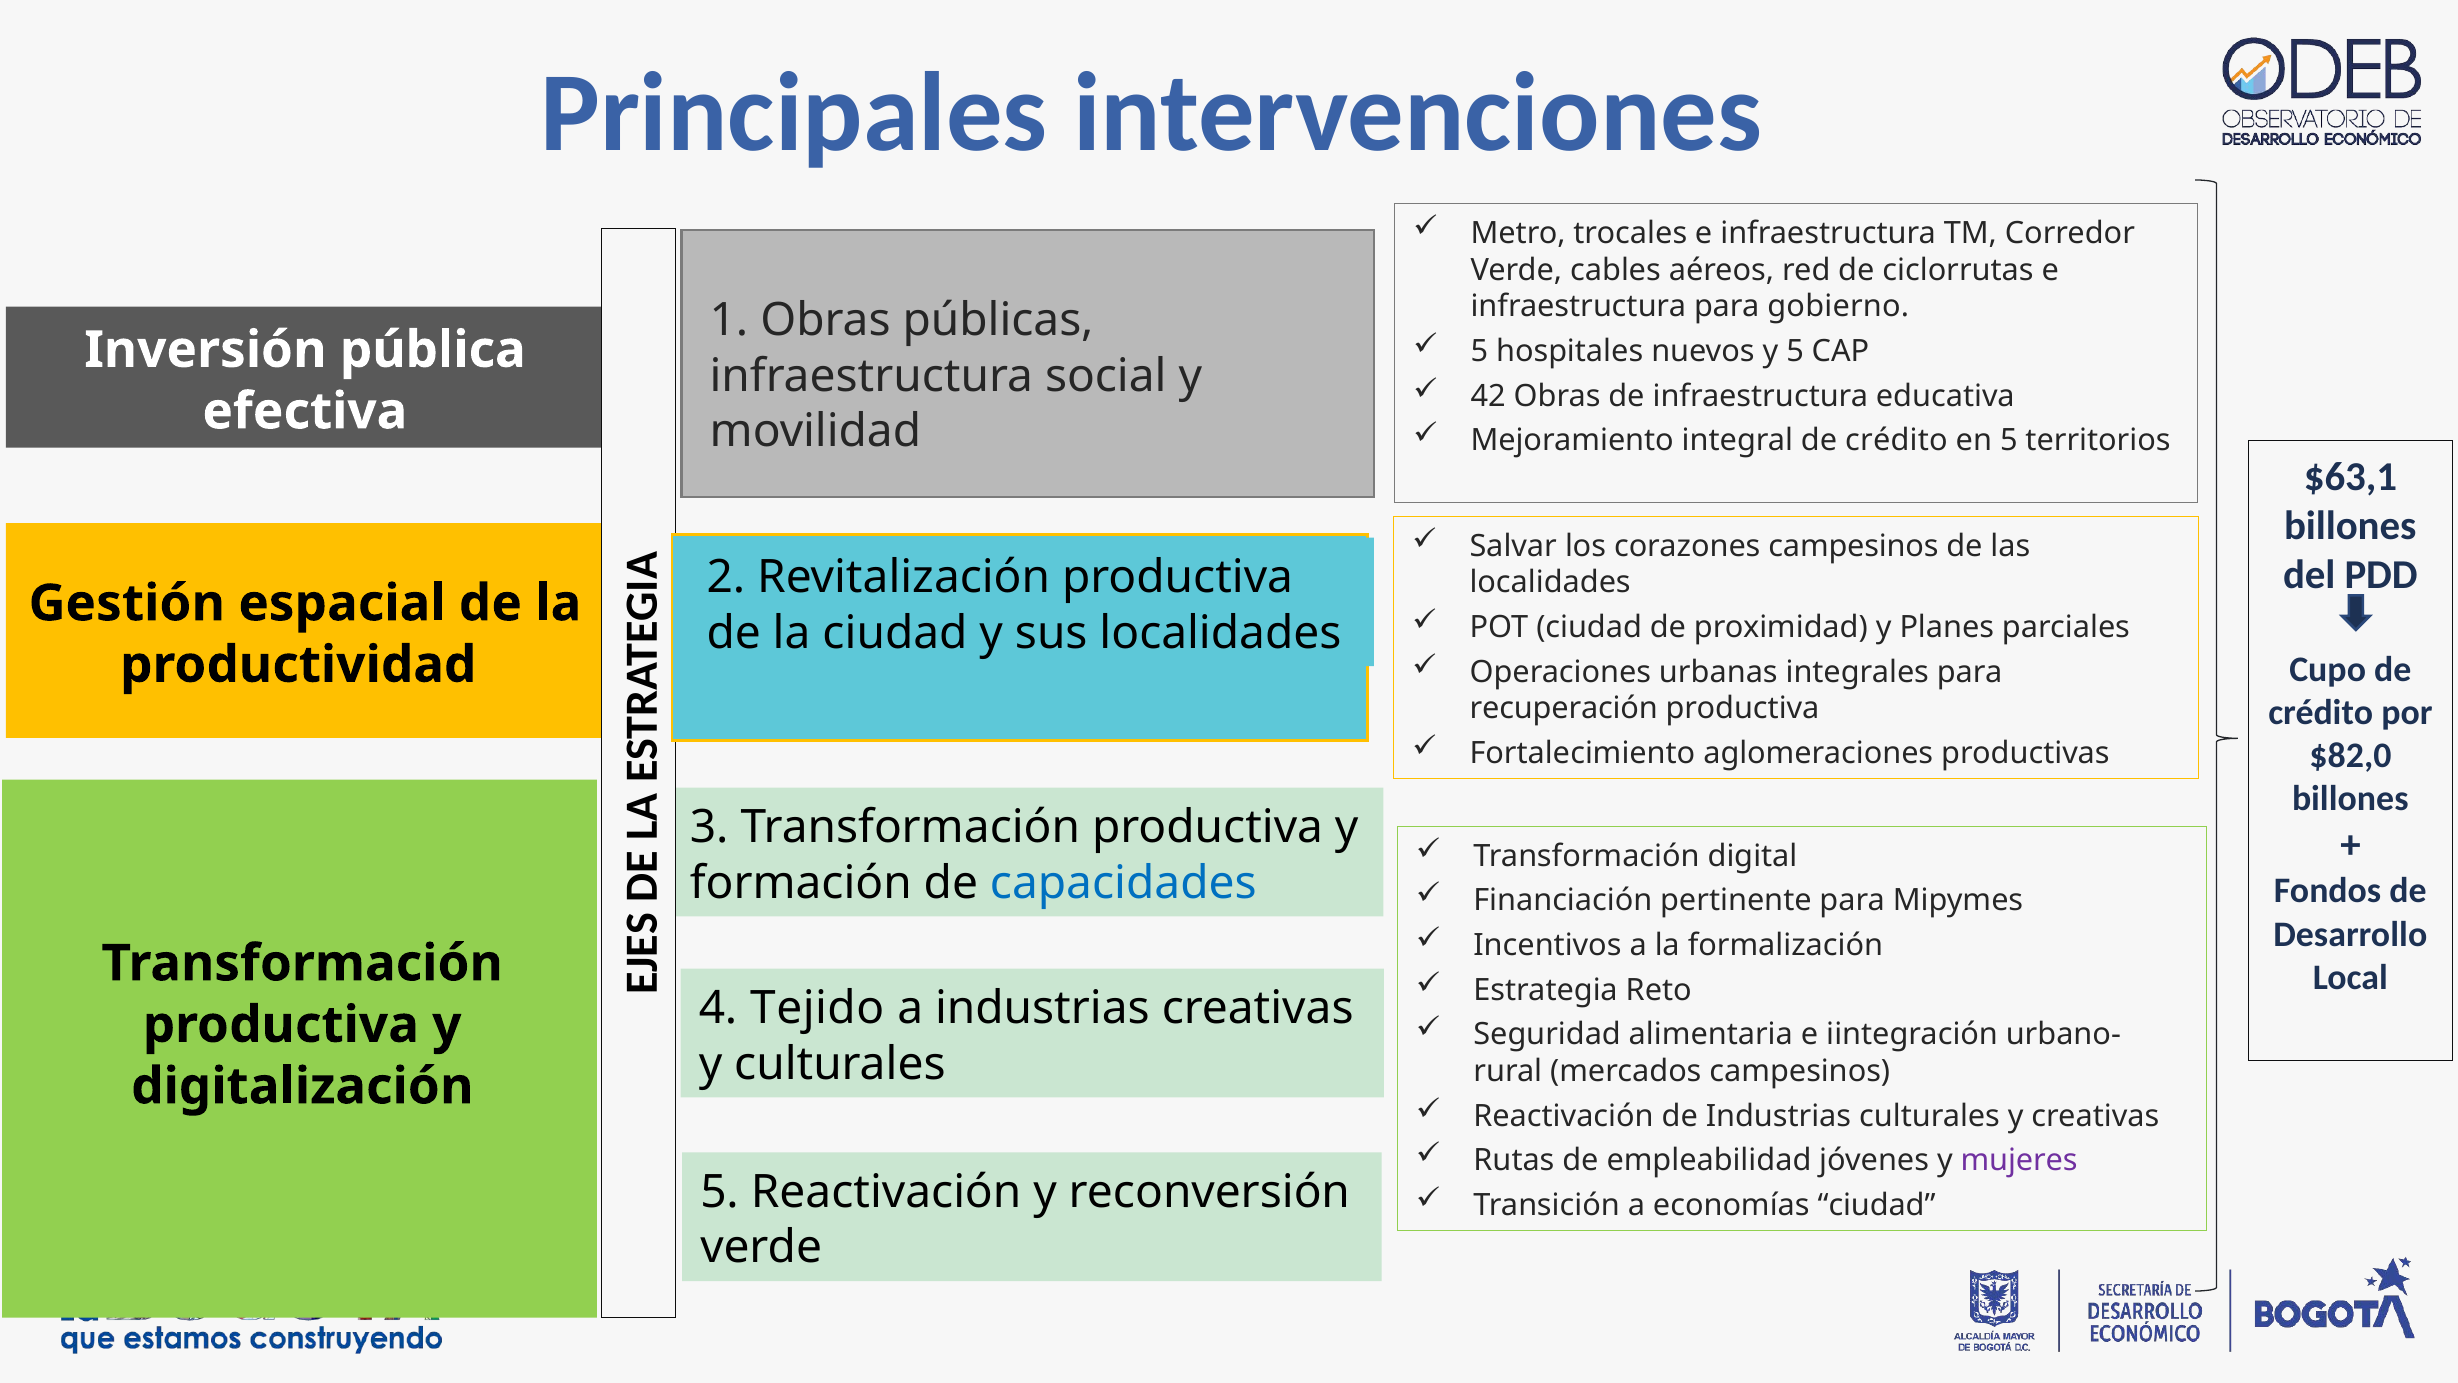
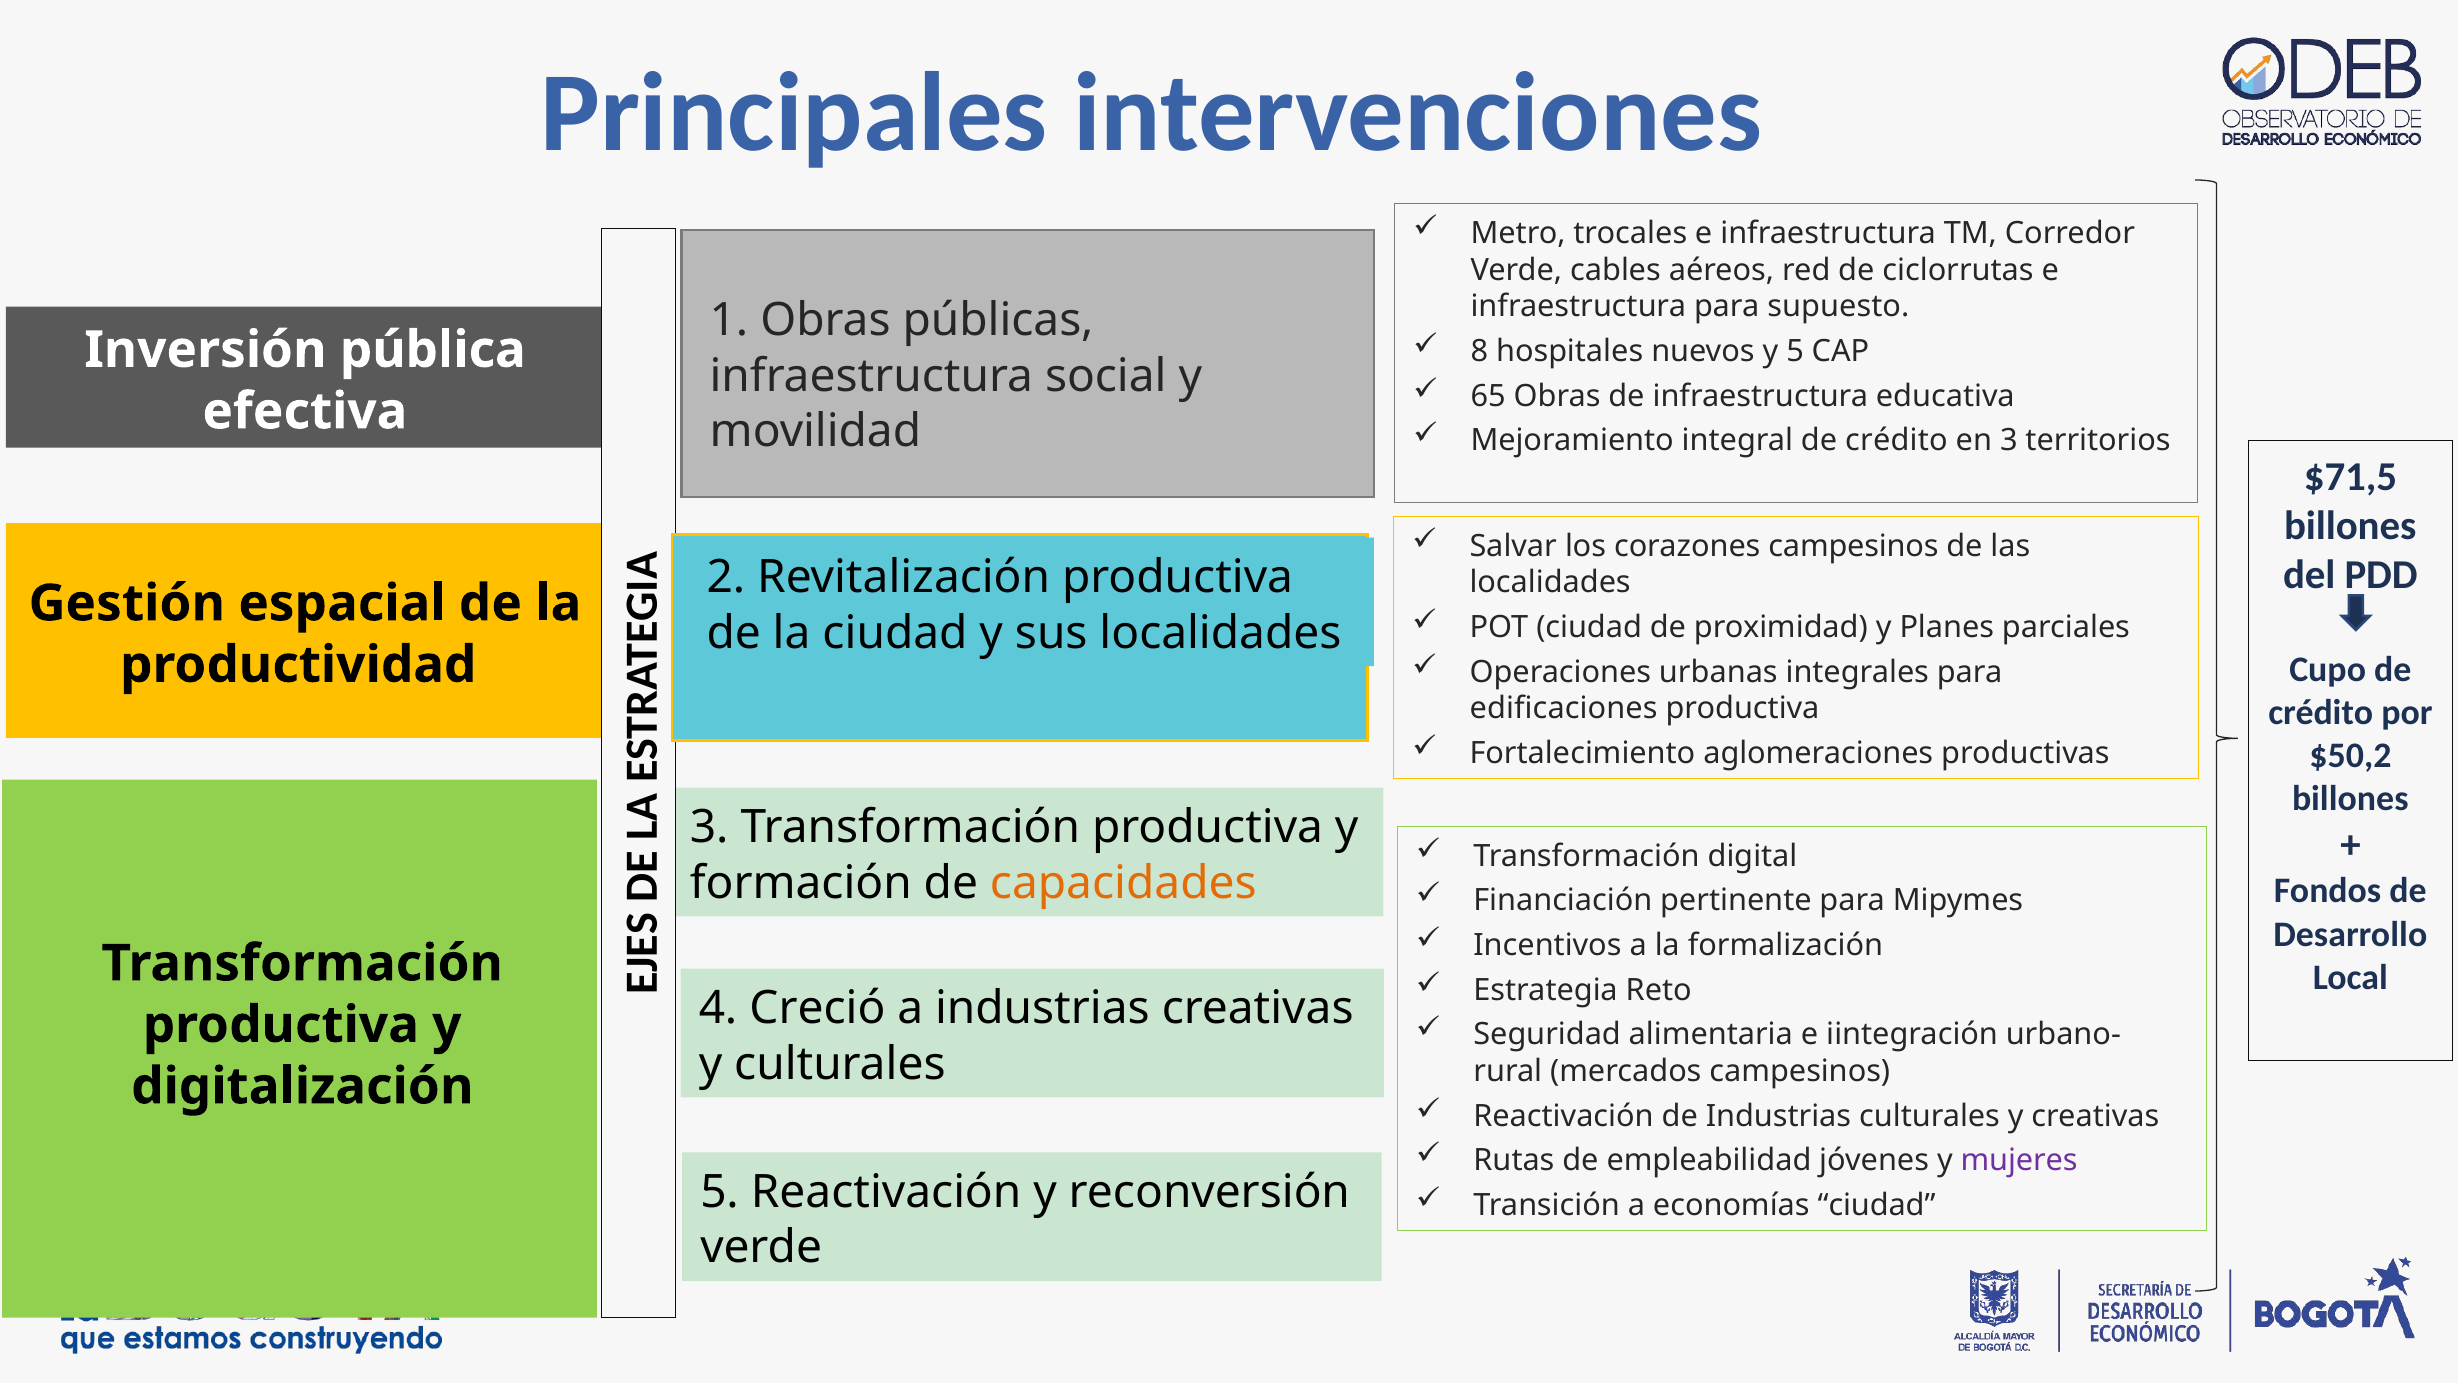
gobierno: gobierno -> supuesto (1838, 307)
5: 5 -> 8 (1479, 351)
42: 42 -> 65 (1488, 396)
en 5: 5 -> 3 (2009, 440)
$63,1: $63,1 -> $71,5 (2350, 476)
recuperación: recuperación -> edificaciones (1564, 709)
$82,0: $82,0 -> $50,2 (2350, 756)
capacidades colour: blue -> orange (1123, 883)
Tejido: Tejido -> Creció (817, 1008)
